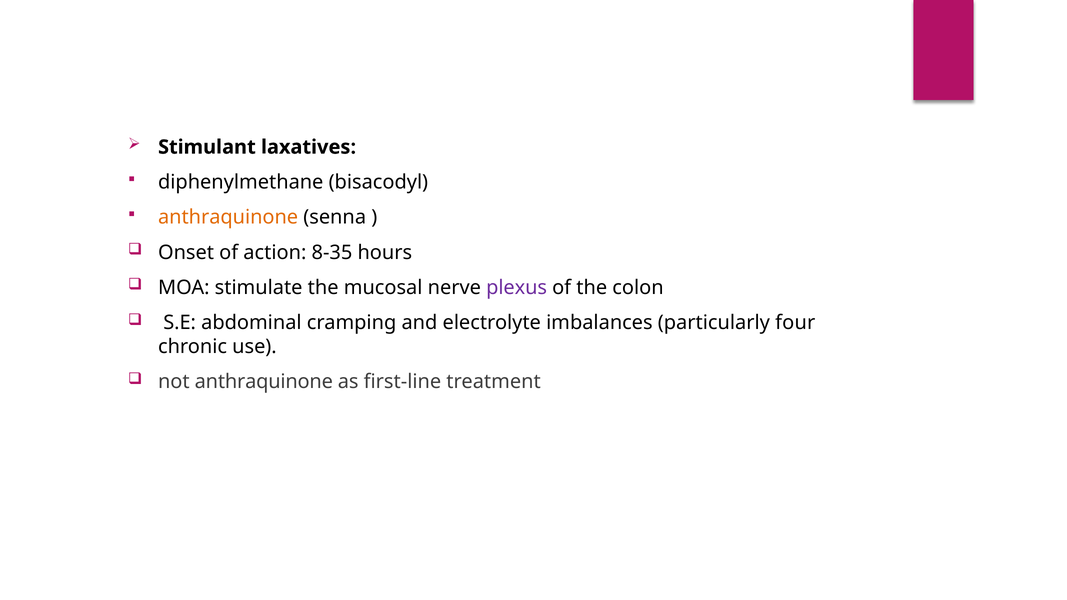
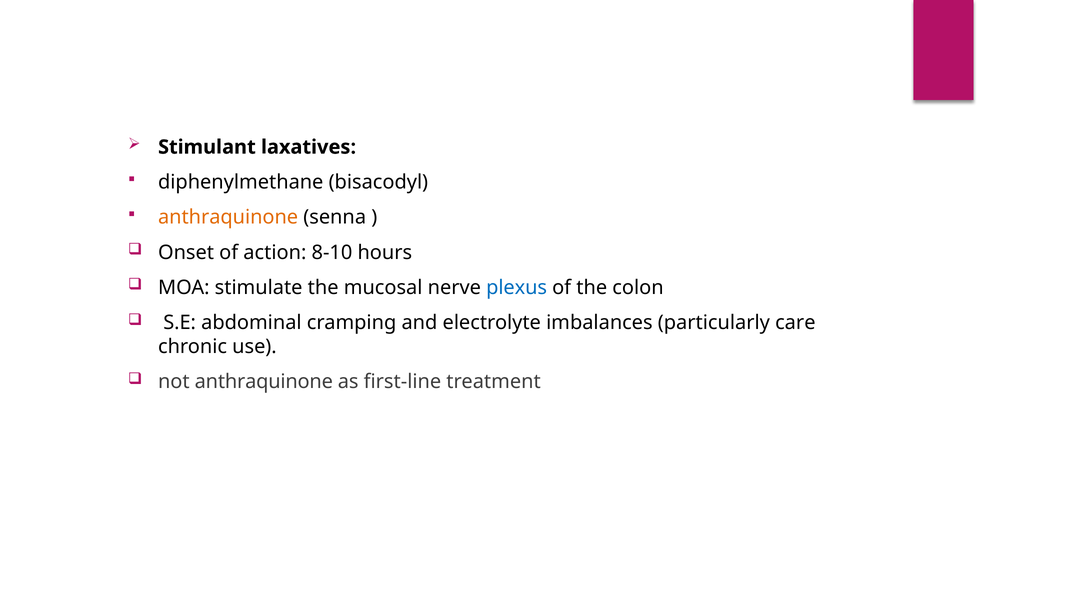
8-35: 8-35 -> 8-10 (332, 253)
plexus colour: purple -> blue (517, 288)
four: four -> care (795, 323)
